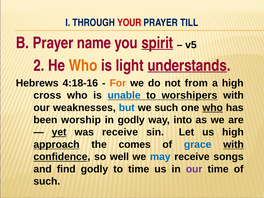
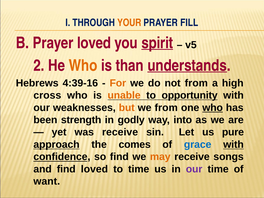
YOUR colour: red -> orange (129, 23)
TILL: TILL -> FILL (189, 23)
Prayer name: name -> loved (94, 43)
light: light -> than (130, 66)
4:18-16: 4:18-16 -> 4:39-16 (80, 83)
unable colour: blue -> orange (124, 95)
worshipers: worshipers -> opportunity (190, 95)
but colour: blue -> orange (127, 108)
we such: such -> from (166, 108)
worship: worship -> strength (81, 120)
yet underline: present -> none (59, 132)
us high: high -> pure (233, 132)
so well: well -> find (119, 157)
may colour: blue -> orange (160, 157)
find godly: godly -> loved (94, 169)
such: such -> want (47, 181)
